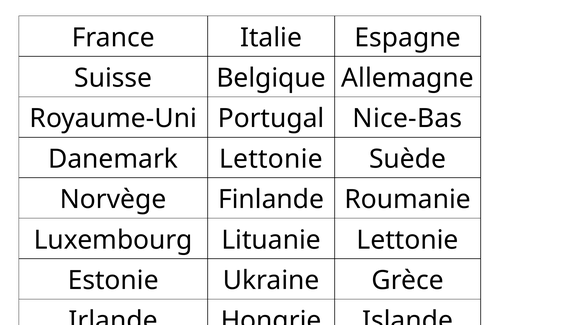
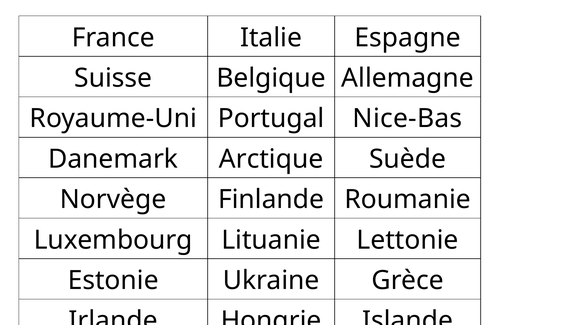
Danemark Lettonie: Lettonie -> Arctique (271, 159)
